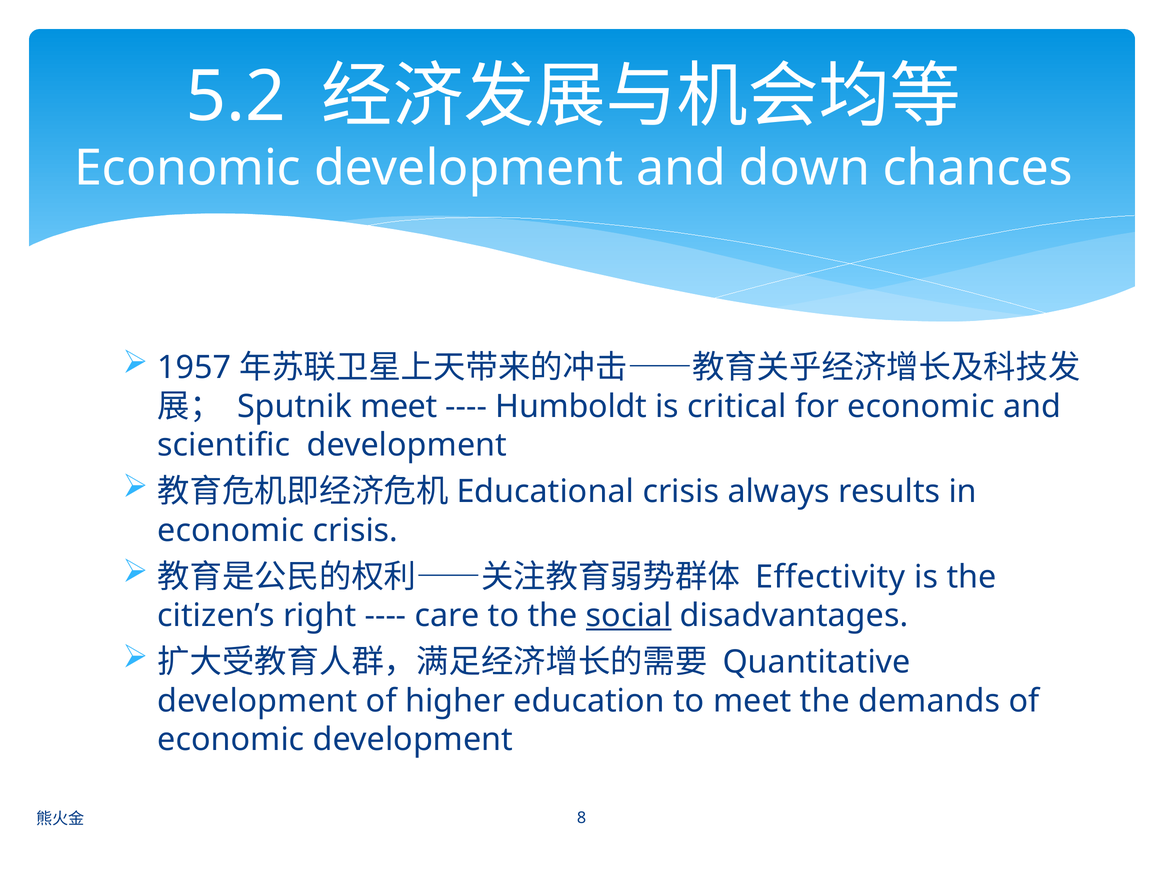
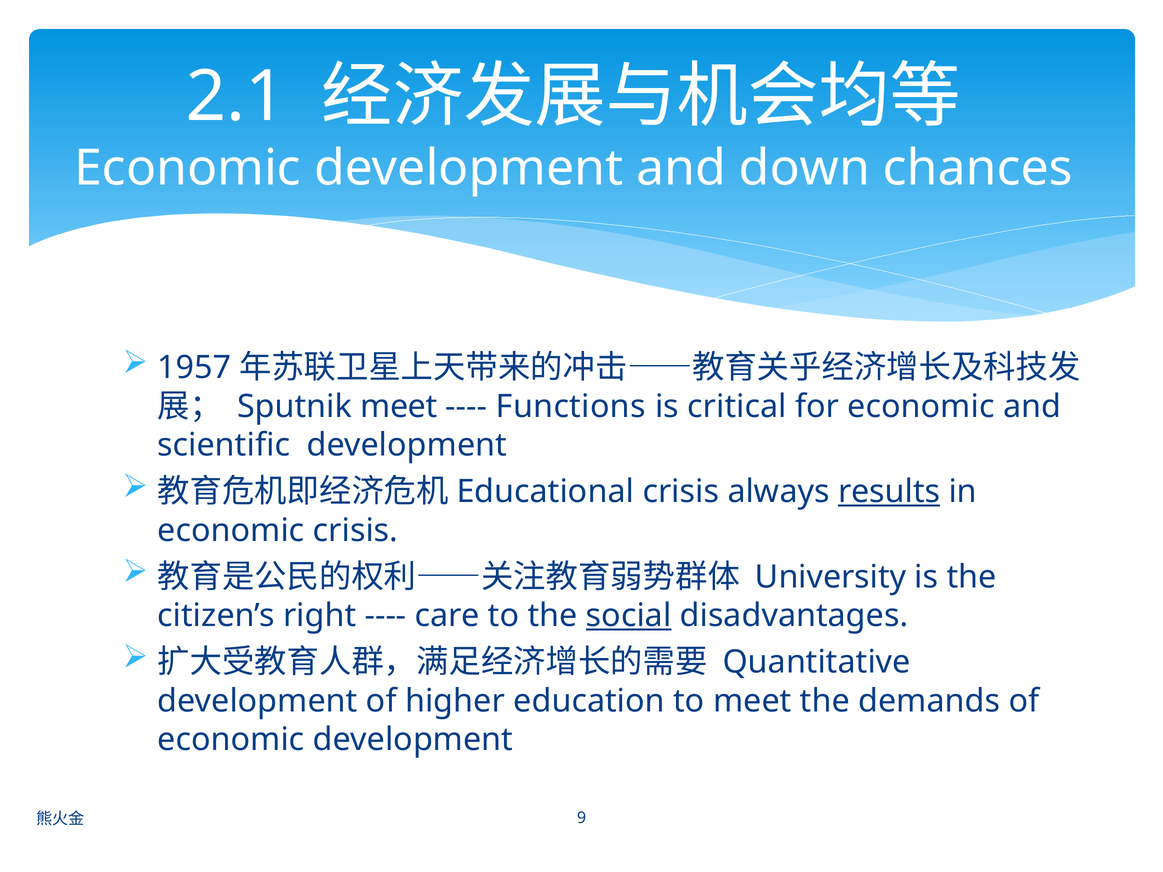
5.2: 5.2 -> 2.1 (236, 97)
Humboldt: Humboldt -> Functions (571, 407)
results underline: none -> present (889, 492)
Effectivity: Effectivity -> University (831, 577)
8: 8 -> 9 (582, 818)
